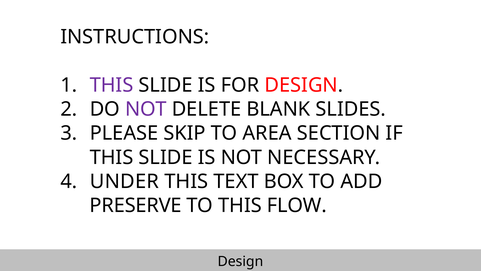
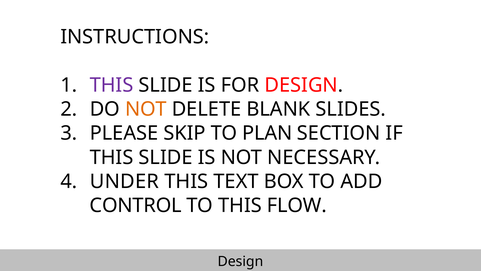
NOT colour: purple -> orange (146, 109)
AREA: AREA -> PLAN (267, 133)
PRESERVE: PRESERVE -> CONTROL (136, 205)
